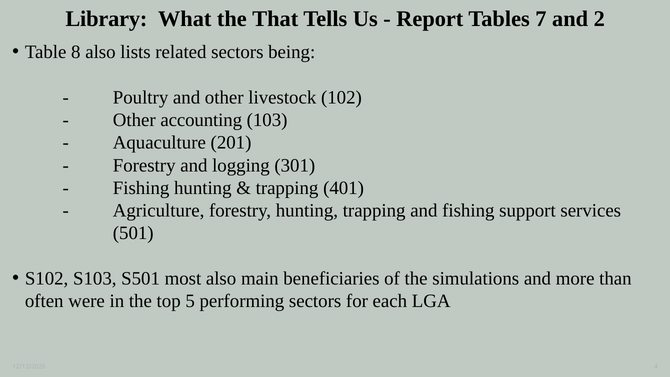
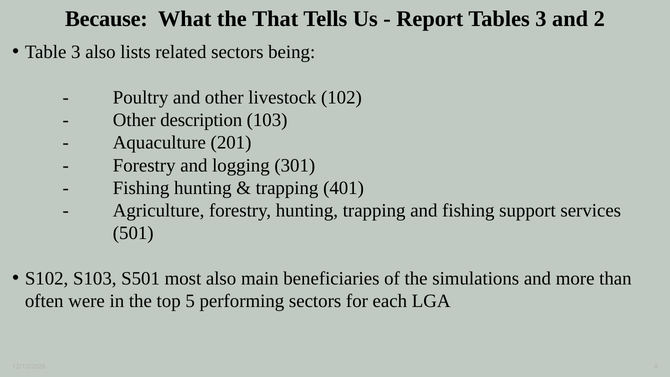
Library: Library -> Because (106, 19)
Tables 7: 7 -> 3 (541, 19)
Table 8: 8 -> 3 (76, 52)
accounting: accounting -> description (201, 120)
